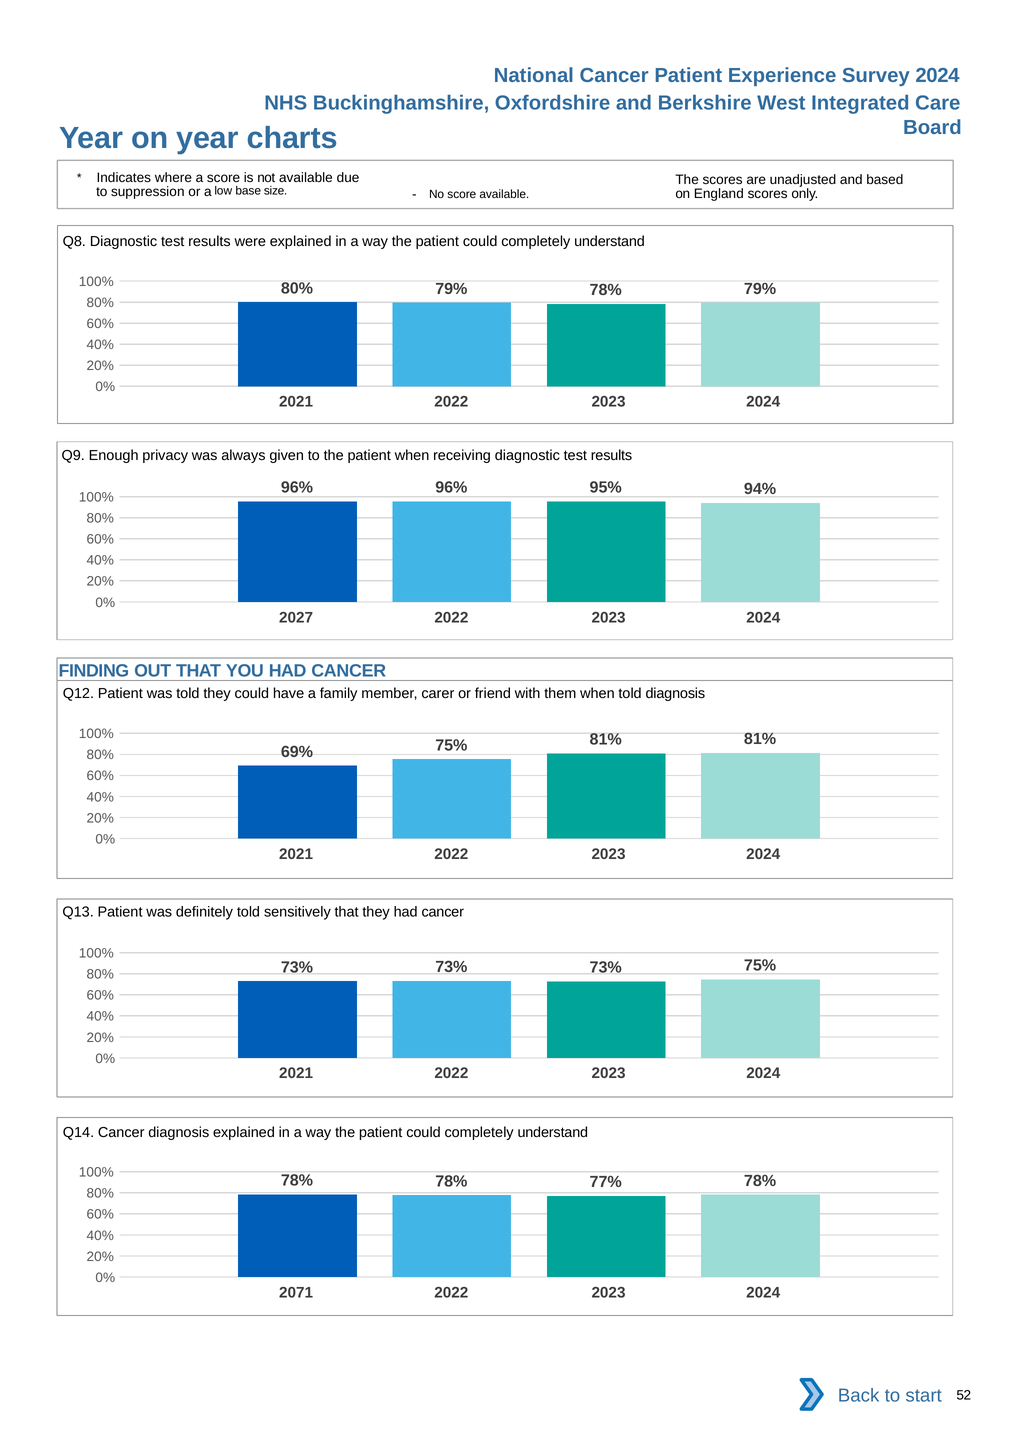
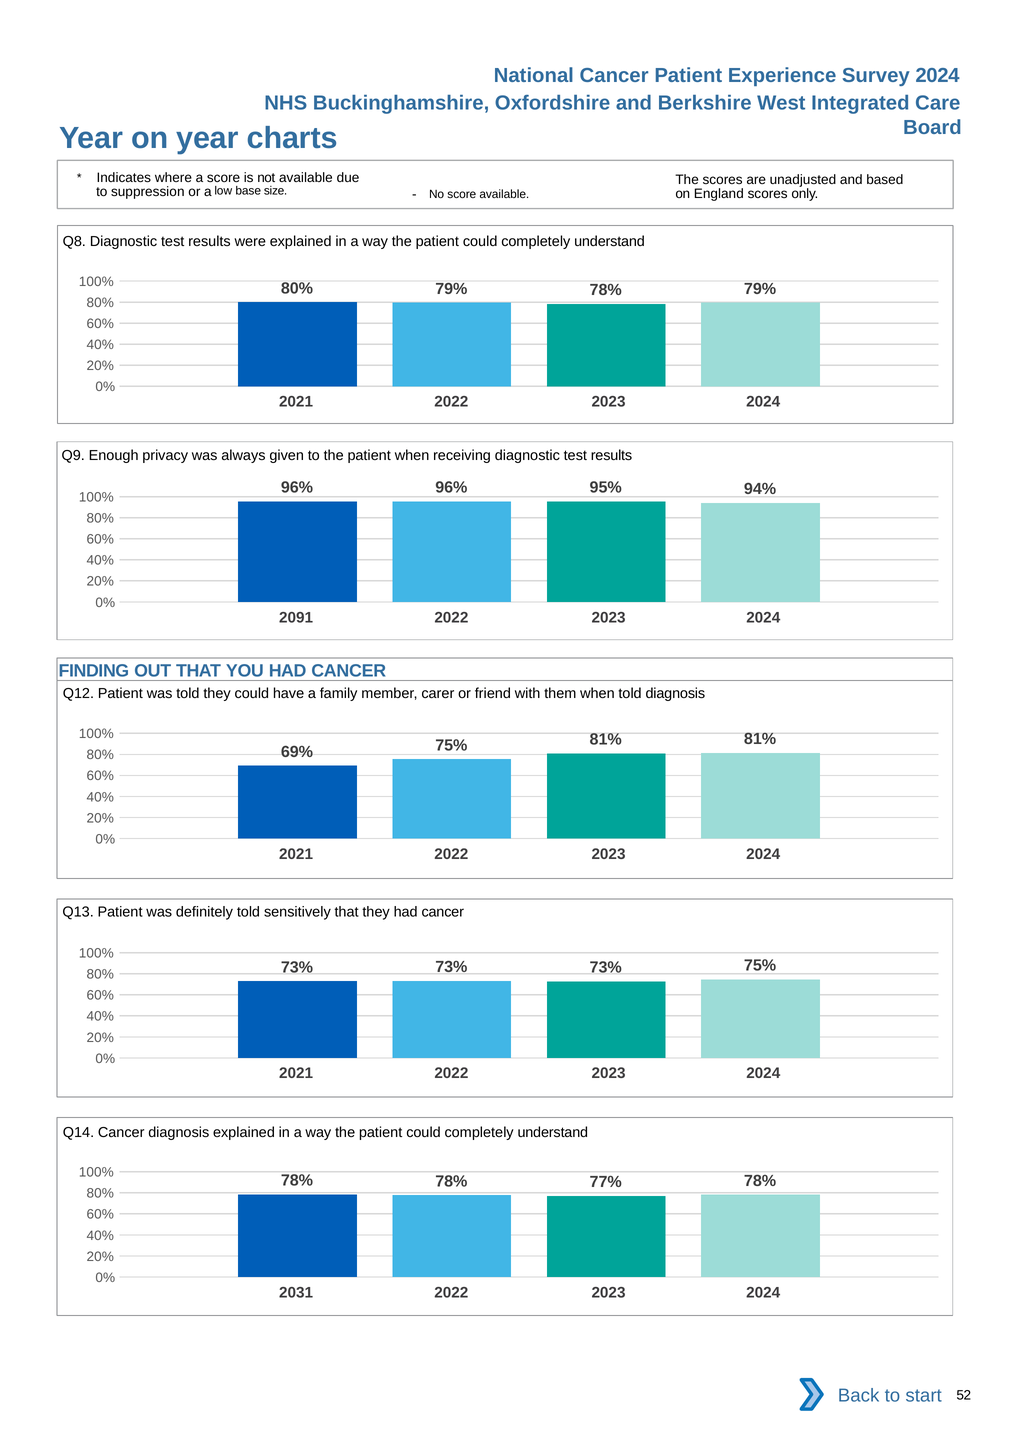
2027: 2027 -> 2091 (296, 617)
2071: 2071 -> 2031 (296, 1293)
